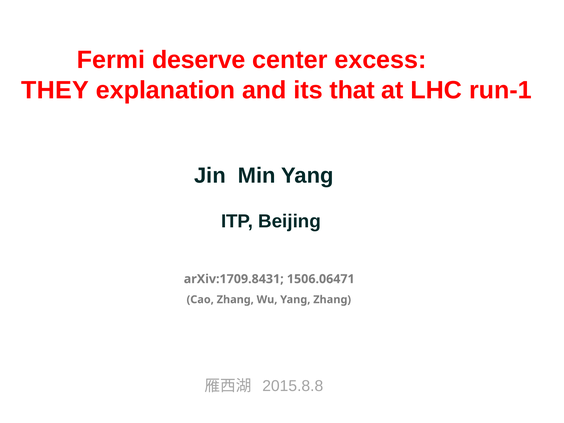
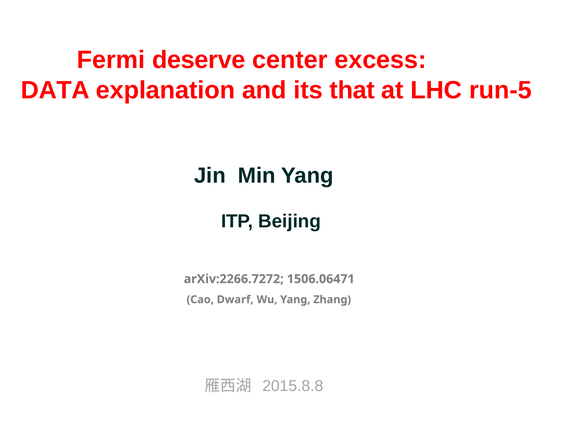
THEY: THEY -> DATA (55, 90)
run-1: run-1 -> run-5 (500, 90)
arXiv:1709.8431: arXiv:1709.8431 -> arXiv:2266.7272 (234, 279)
Cao Zhang: Zhang -> Dwarf (235, 300)
